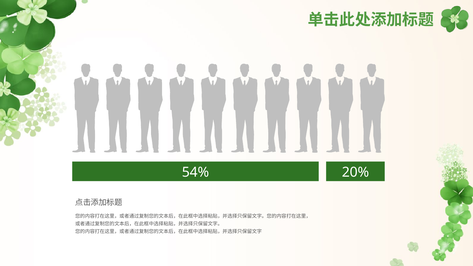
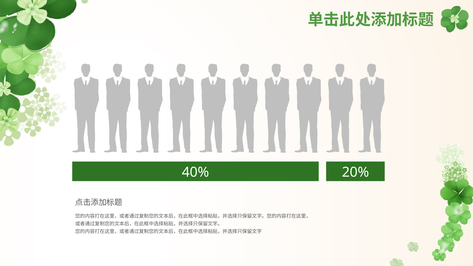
54%: 54% -> 40% (195, 172)
